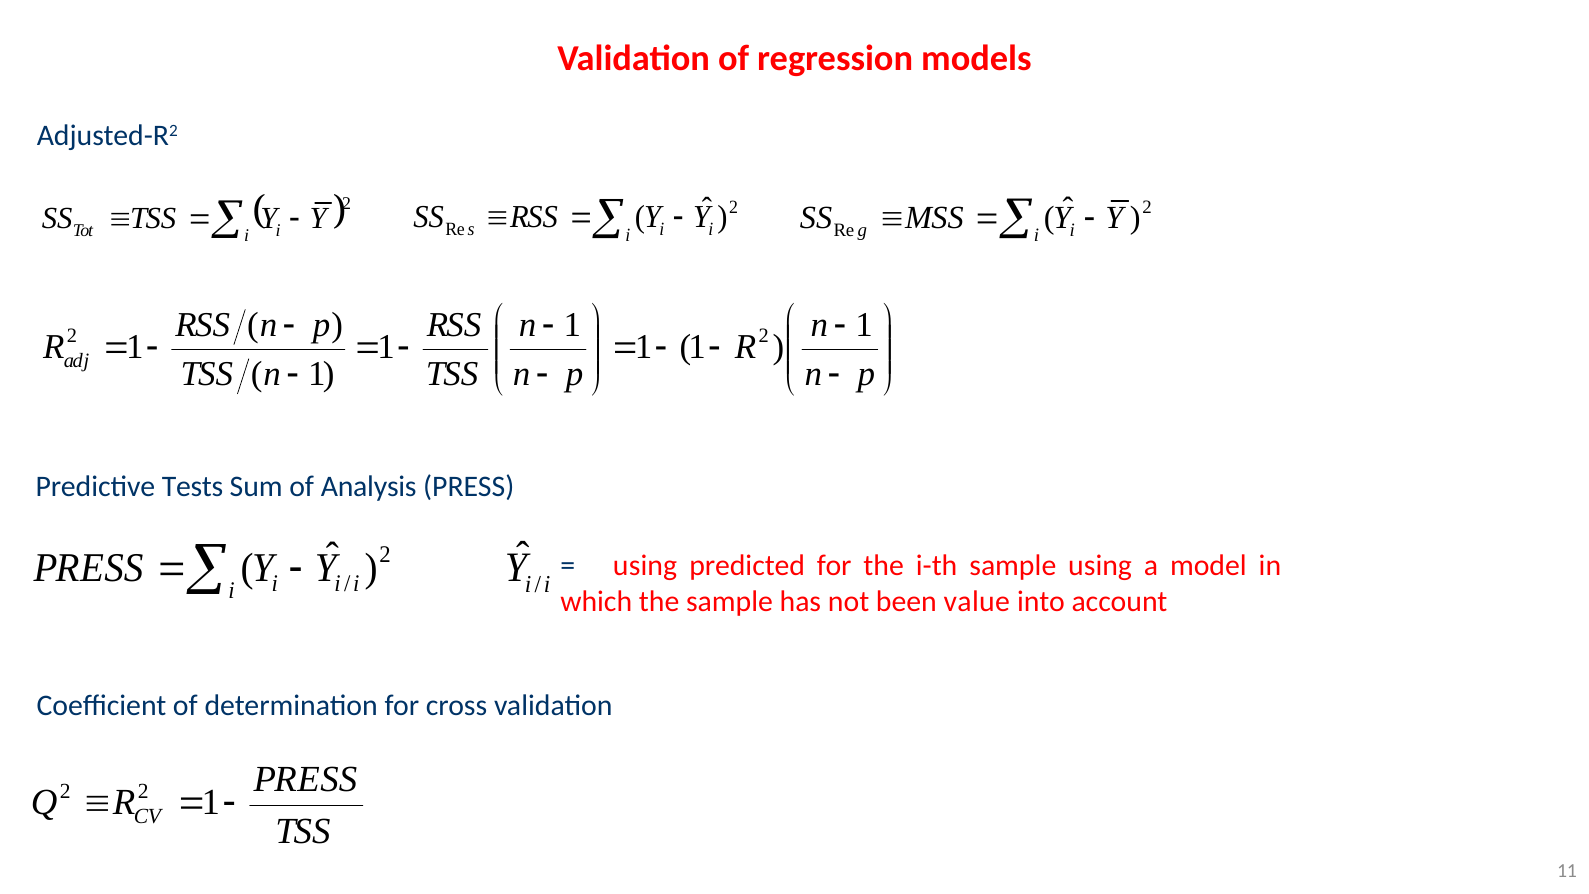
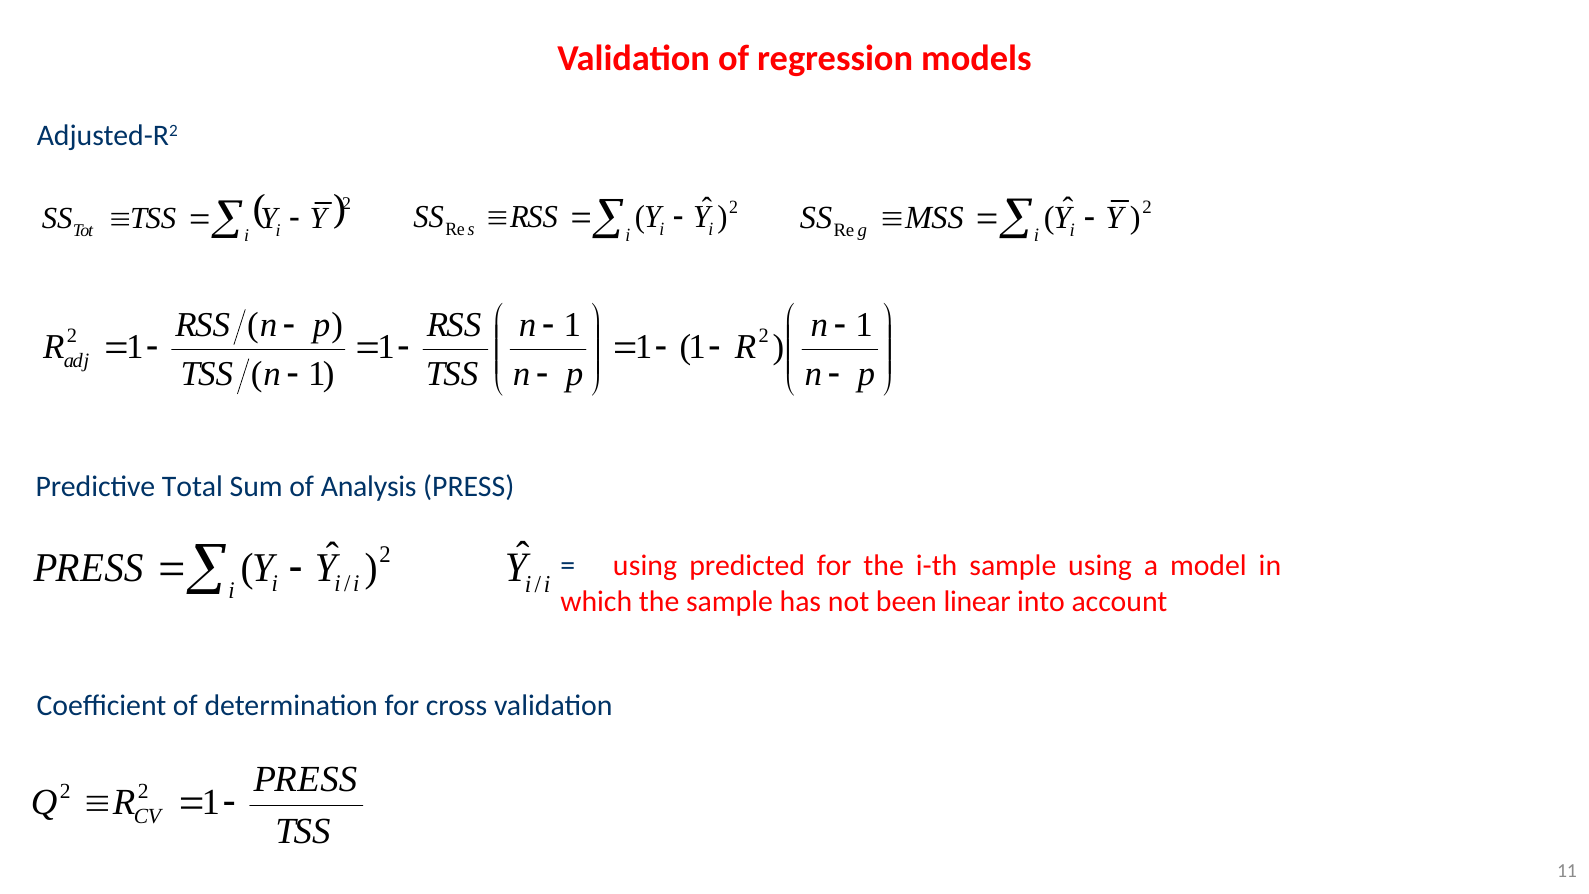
Tests: Tests -> Total (192, 486)
value: value -> linear (977, 601)
